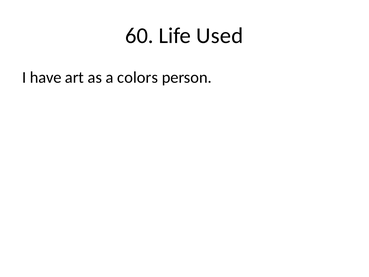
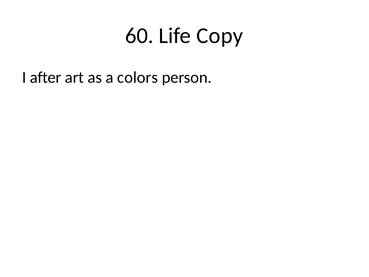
Used: Used -> Copy (220, 36)
have: have -> after (46, 77)
